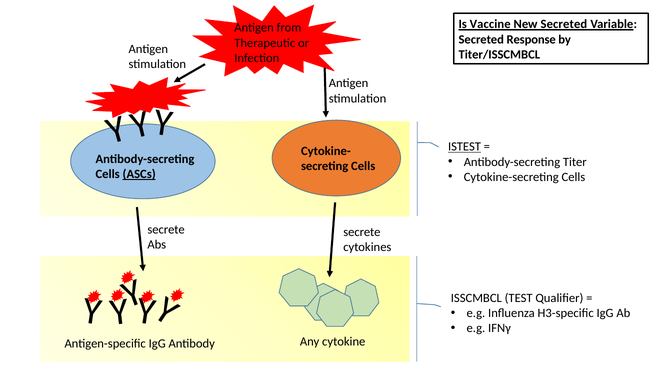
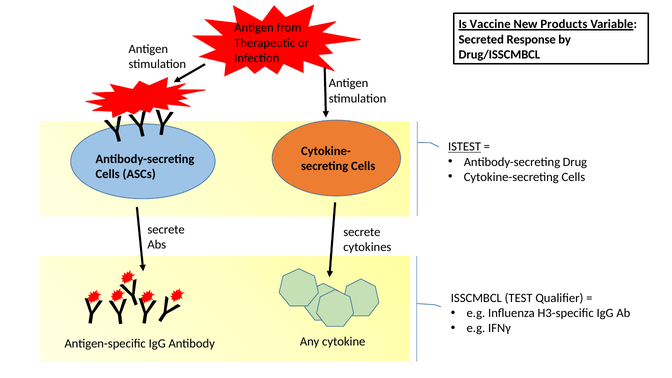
New Secreted: Secreted -> Products (564, 24)
Titer/ISSCMBCL: Titer/ISSCMBCL -> Drug/ISSCMBCL (499, 54)
Titer: Titer -> Drug (575, 162)
ASCs underline: present -> none (139, 174)
